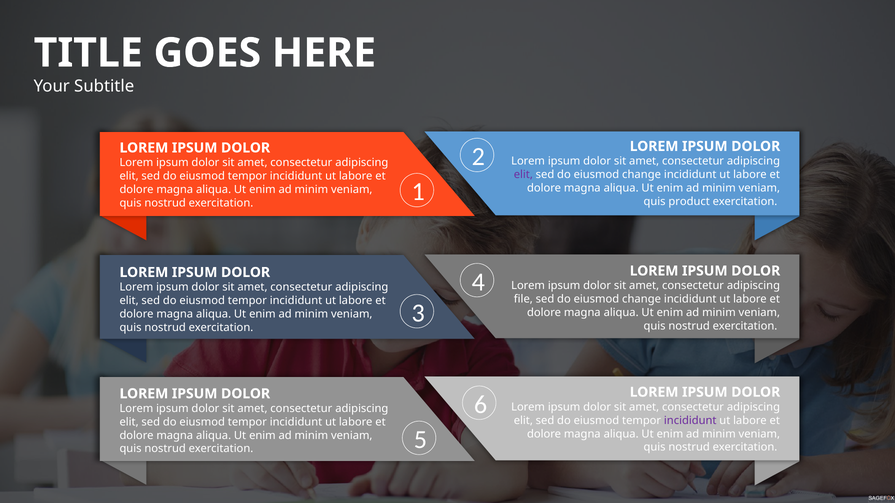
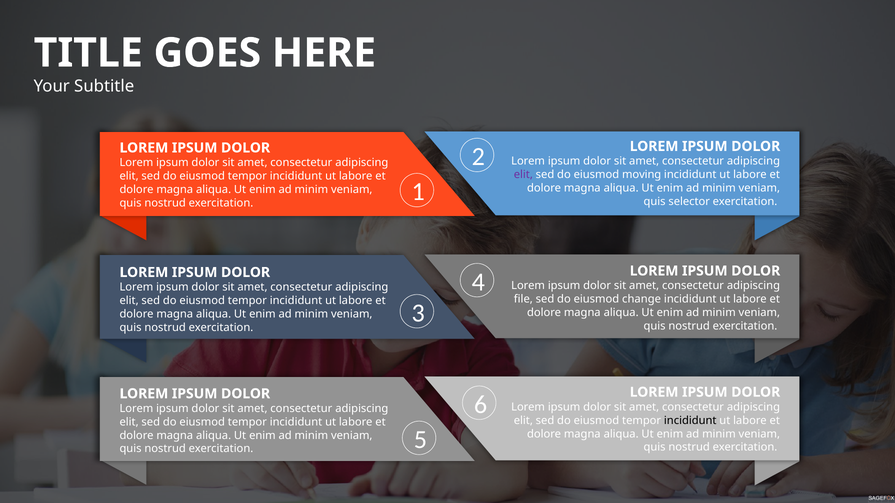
change: change -> moving (642, 175)
product: product -> selector (689, 202)
incididunt colour: purple -> black (690, 421)
